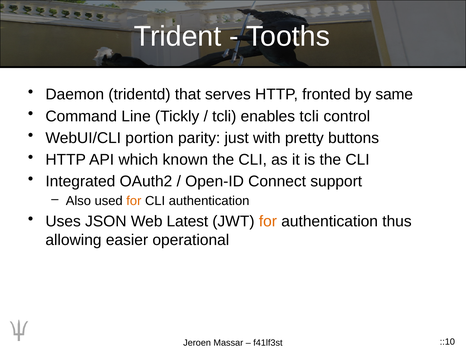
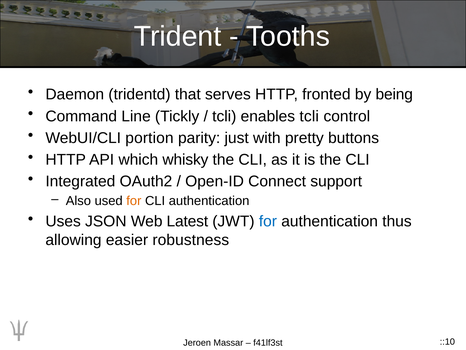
same: same -> being (394, 94)
known: known -> whisky (185, 160)
for colour: orange -> blue (268, 221)
operational: operational -> robustness (191, 240)
